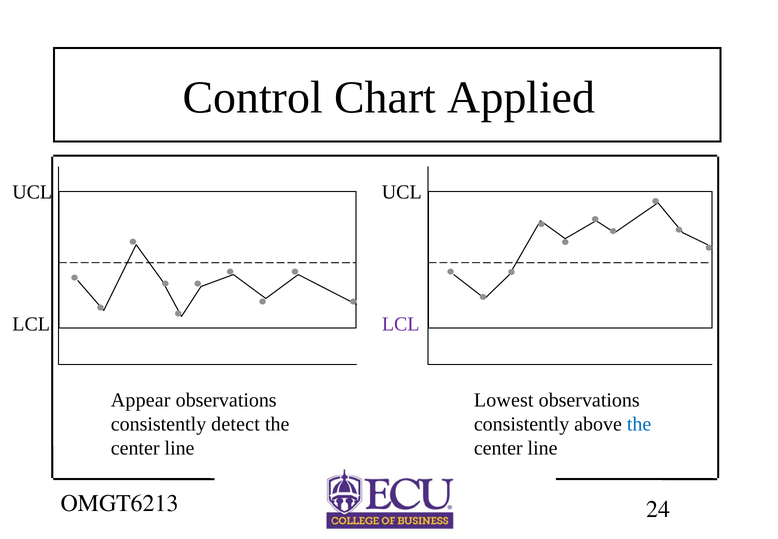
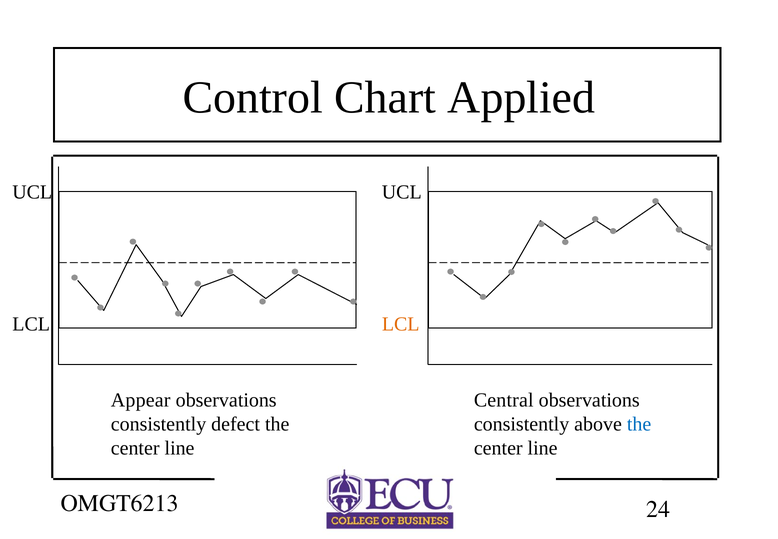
LCL colour: purple -> orange (401, 324)
Lowest: Lowest -> Central (504, 400)
detect: detect -> defect (236, 424)
